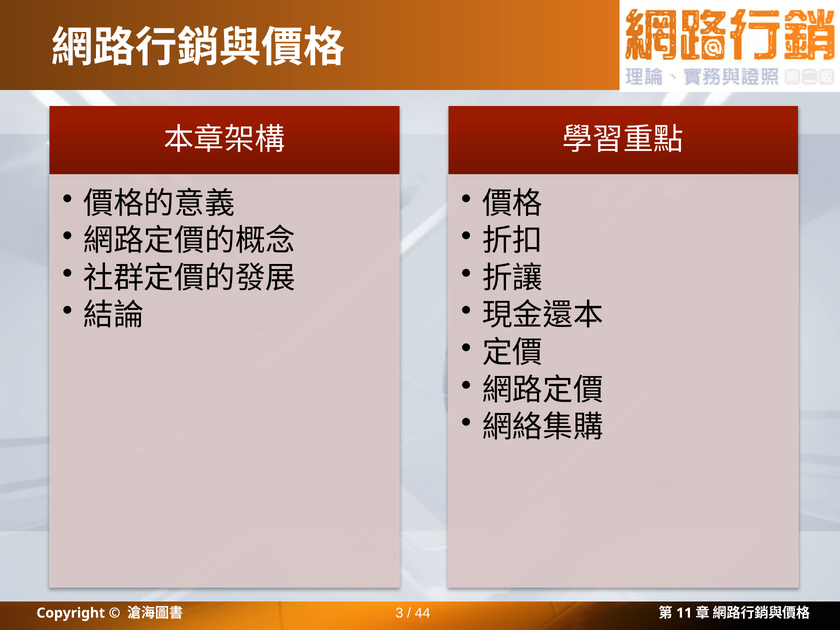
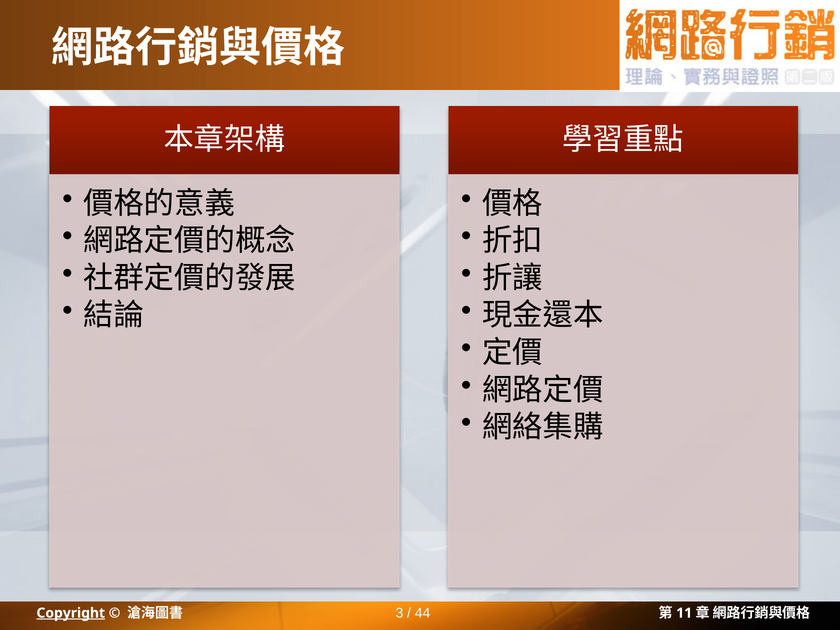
Copyright underline: none -> present (71, 613)
